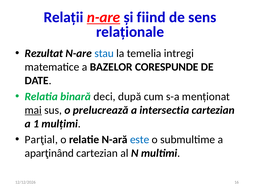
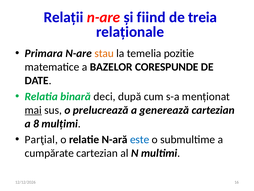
n-are underline: present -> none (104, 17)
sens: sens -> treia (203, 17)
Rezultat: Rezultat -> Primara (44, 53)
stau colour: blue -> orange (104, 53)
intregi: intregi -> pozitie (179, 53)
intersectia: intersectia -> generează (164, 110)
1: 1 -> 8 (36, 123)
aparţinând: aparţinând -> cumpărate (49, 153)
